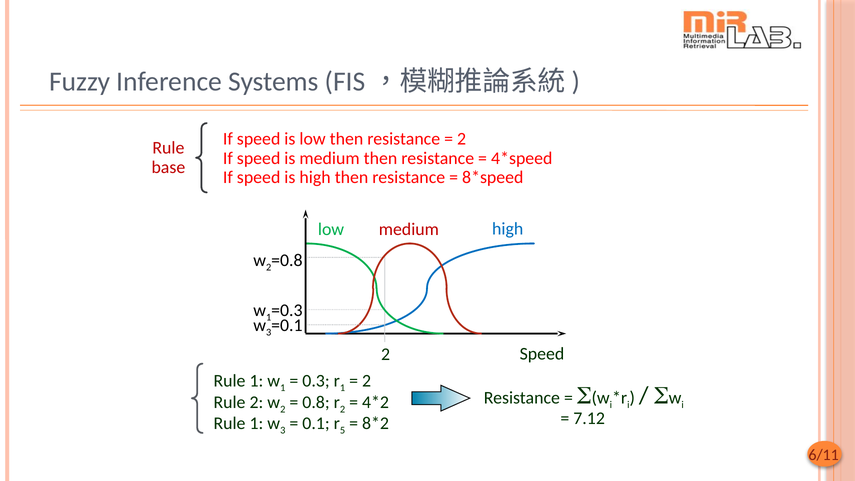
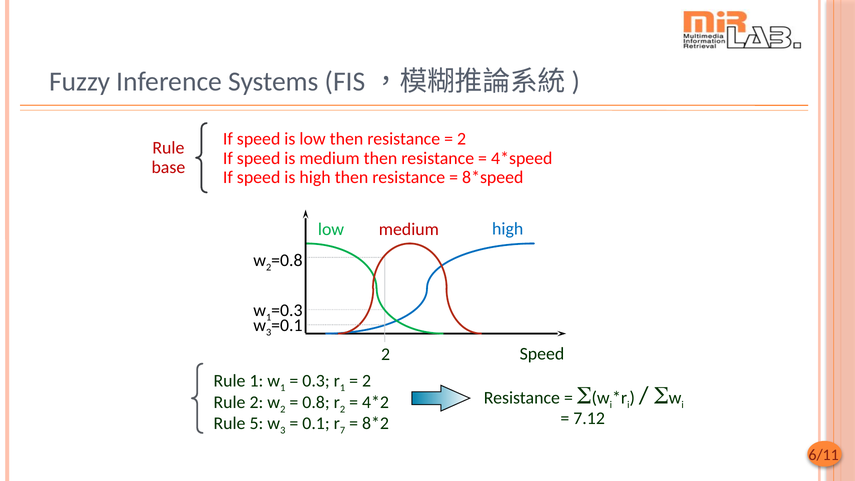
1: 1 -> 5 (256, 423)
5: 5 -> 7 (343, 430)
